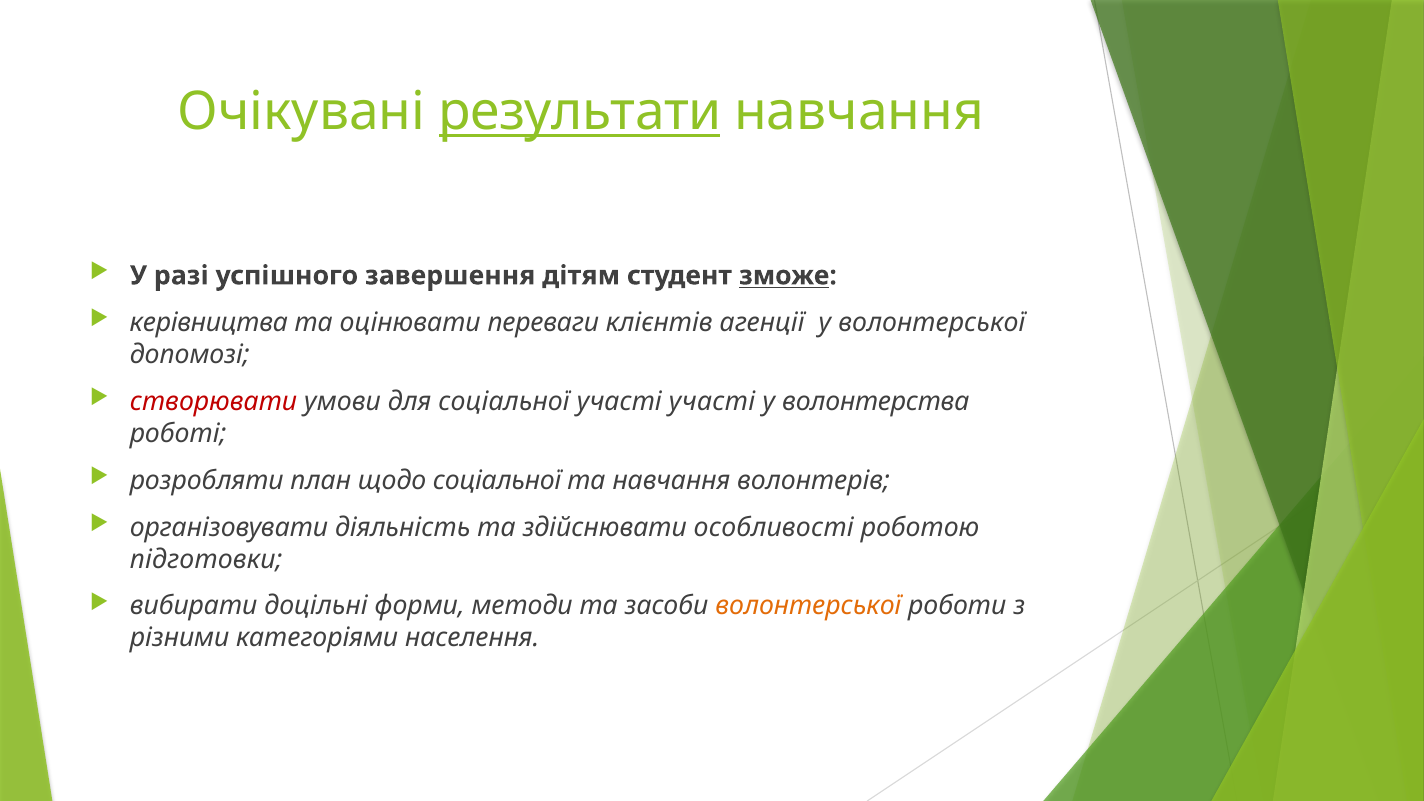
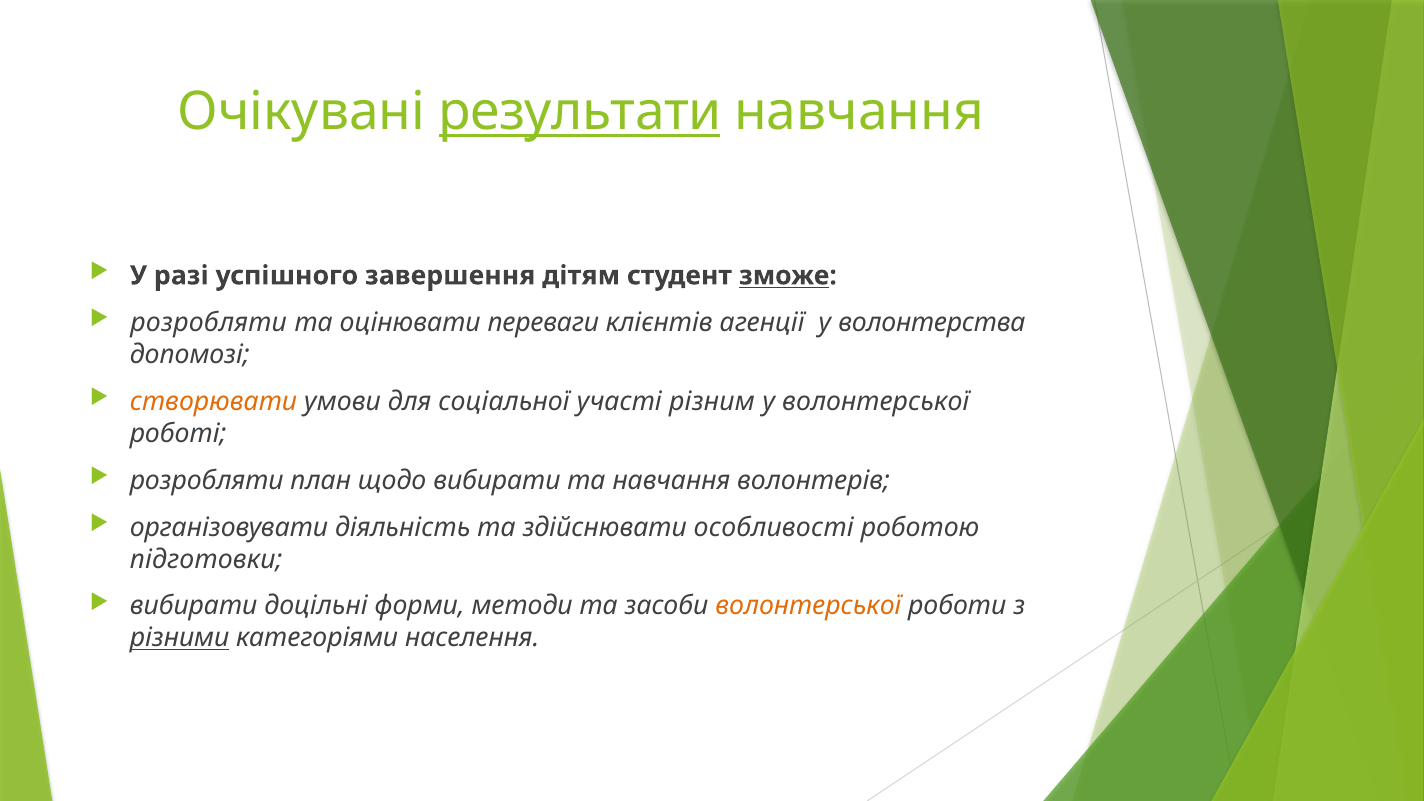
керівництва: керівництва -> розробляти (209, 322)
у волонтерської: волонтерської -> волонтерства (932, 322)
створювати colour: red -> orange (213, 401)
участі участі: участі -> різним (712, 401)
у волонтерства: волонтерства -> волонтерської (876, 401)
щодо соціальної: соціальної -> вибирати (497, 480)
різними underline: none -> present (180, 638)
